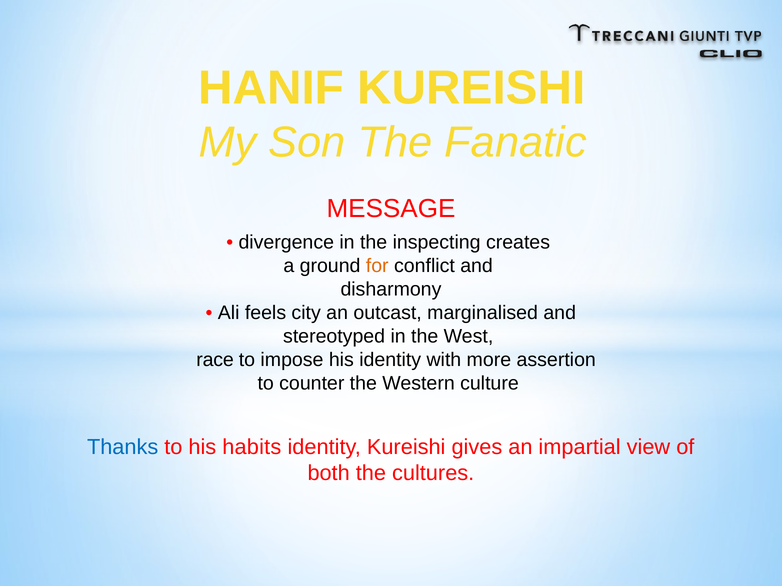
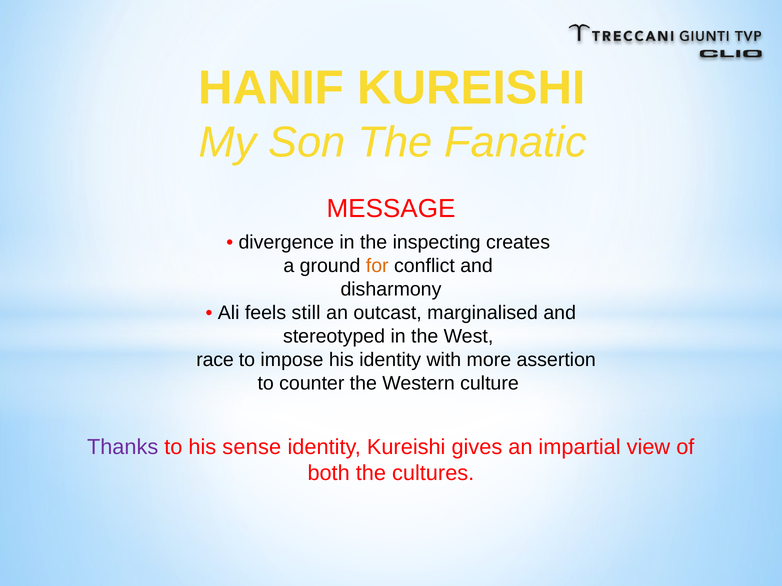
city: city -> still (306, 313)
Thanks colour: blue -> purple (123, 447)
habits: habits -> sense (252, 447)
